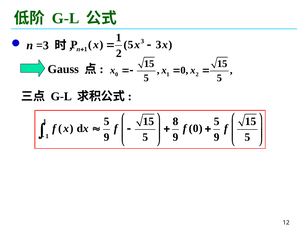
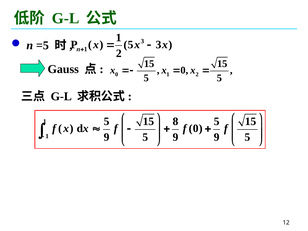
=3: =3 -> =5 (42, 45)
